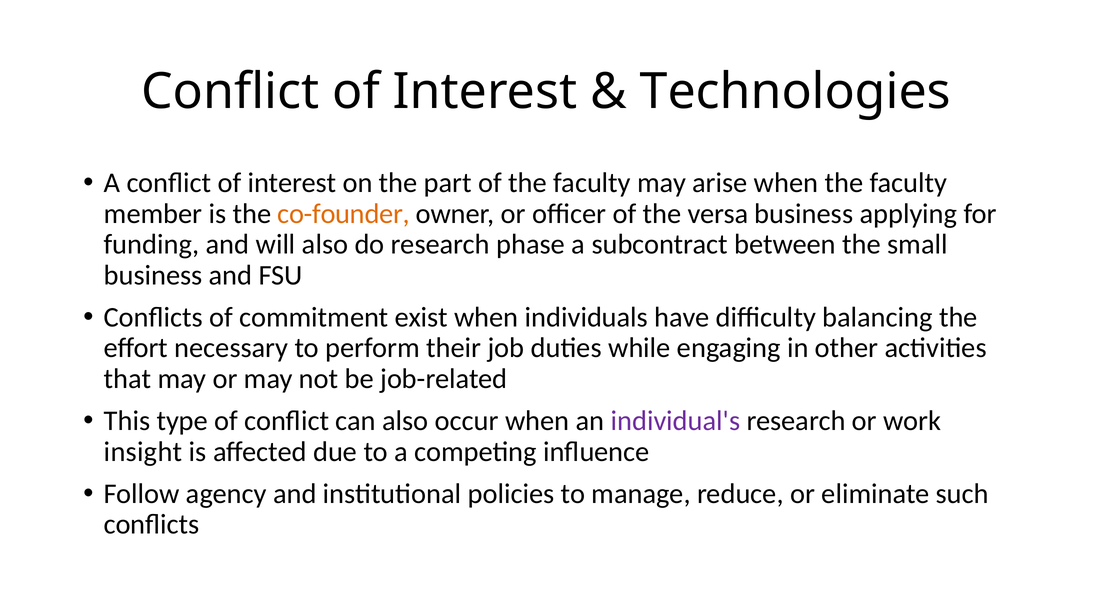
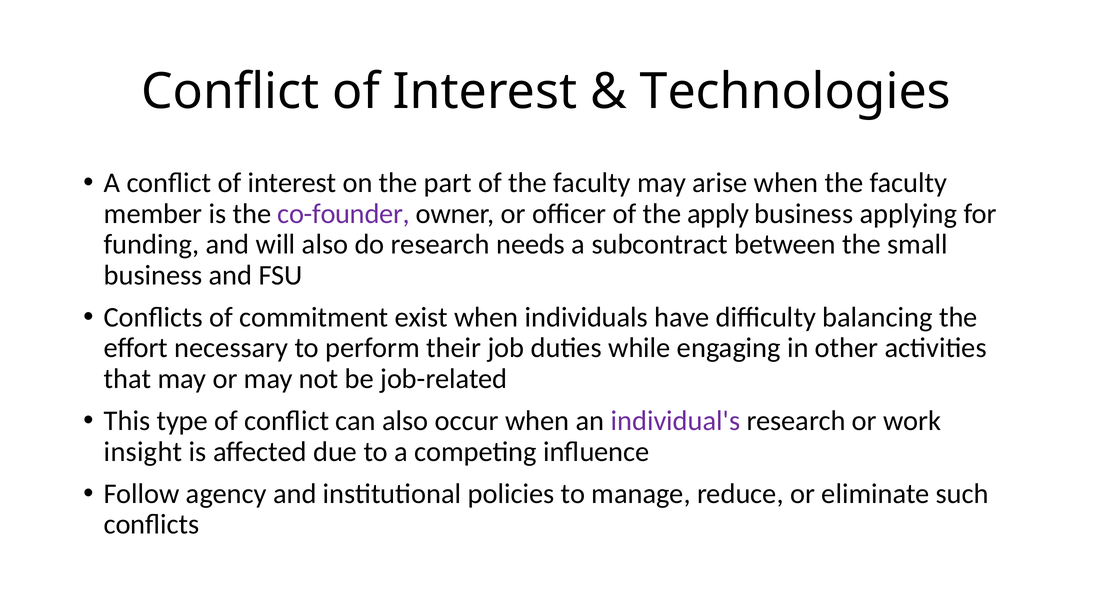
co-founder colour: orange -> purple (344, 214)
versa: versa -> apply (718, 214)
phase: phase -> needs (531, 244)
